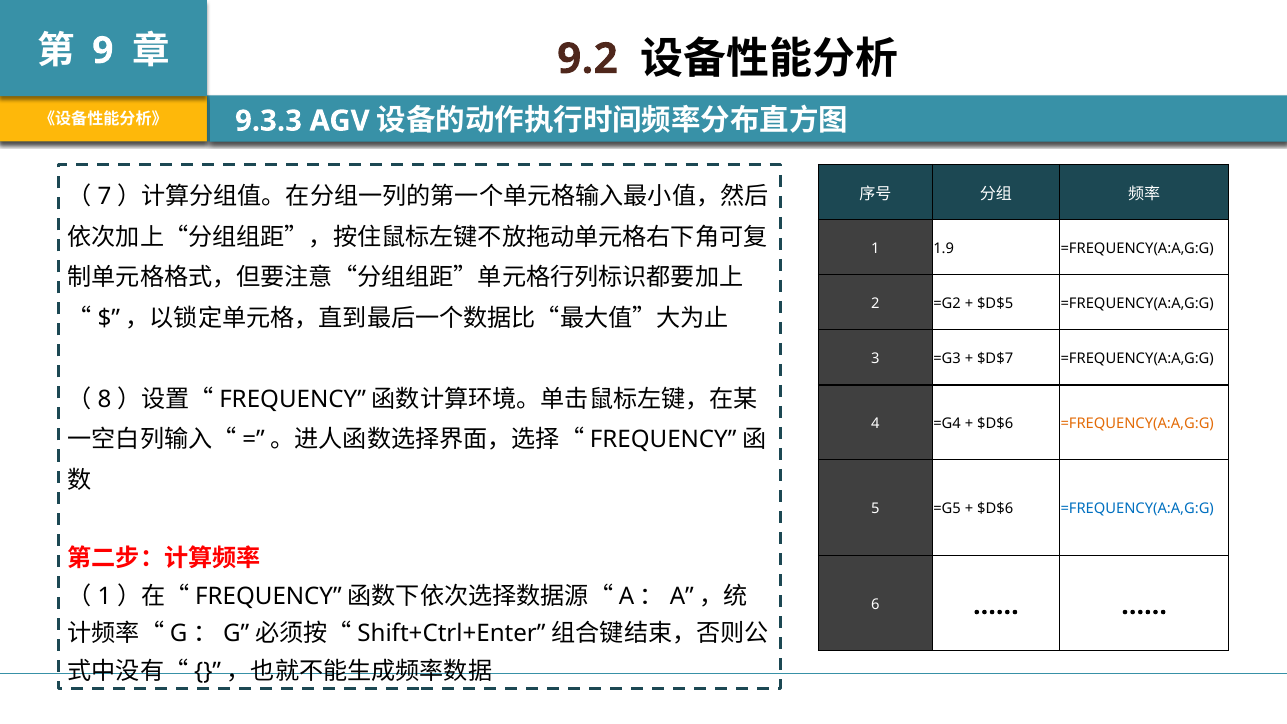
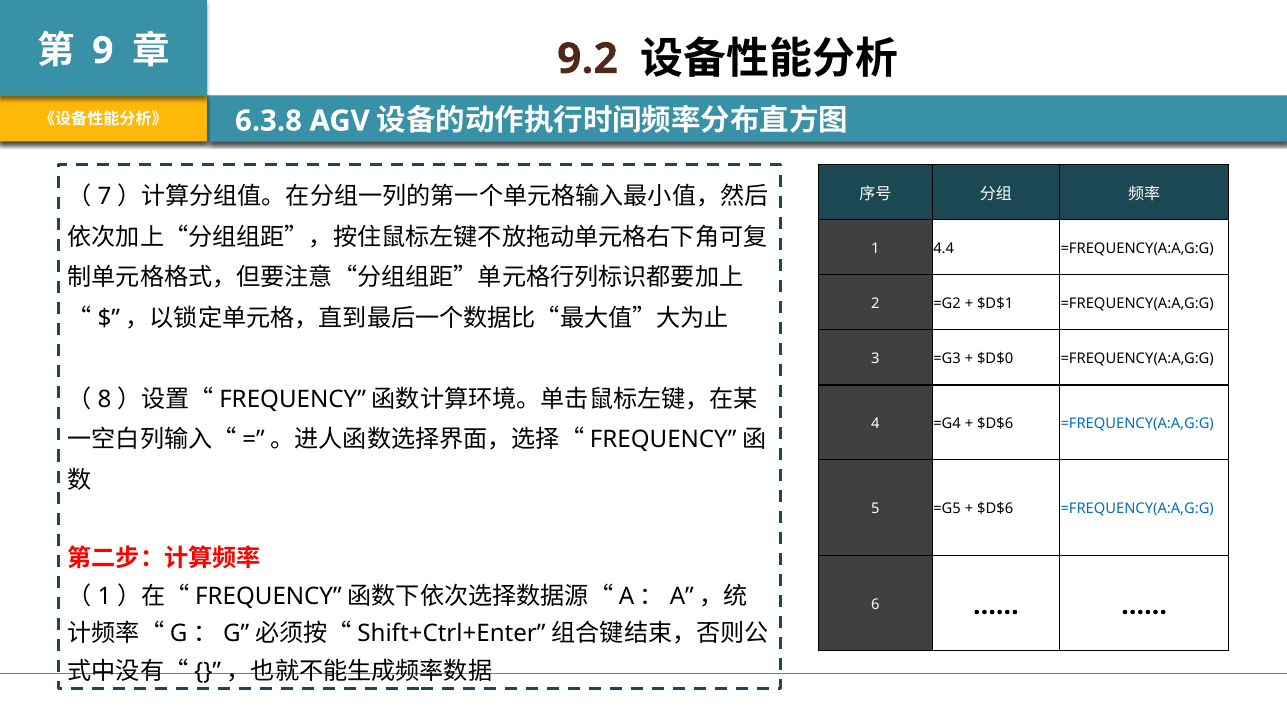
9.3.3: 9.3.3 -> 6.3.8 (269, 121)
1.9: 1.9 -> 4.4 (944, 248)
$D$5: $D$5 -> $D$1 (995, 304)
$D$7: $D$7 -> $D$0 (995, 359)
=FREQUENCY(A:A,G:G colour: orange -> blue (1137, 424)
